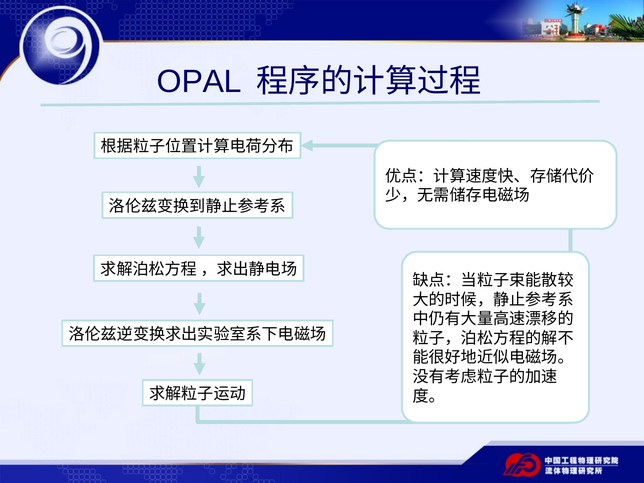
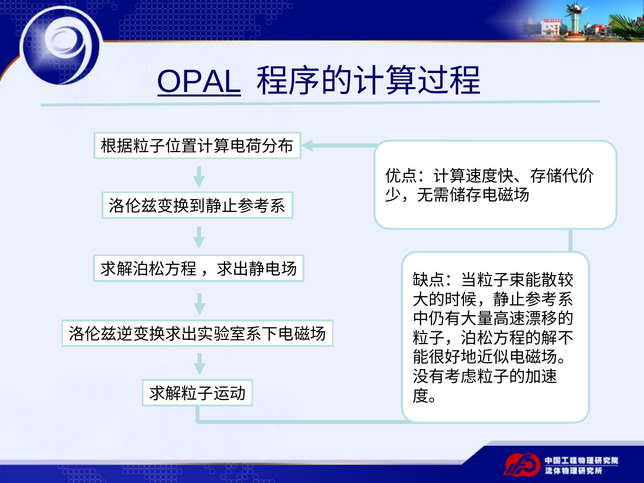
OPAL underline: none -> present (199, 82)
